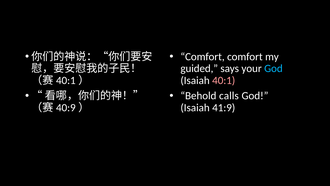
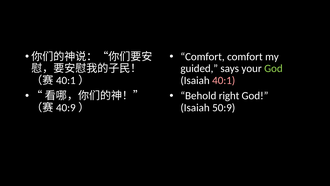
God colour: light blue -> light green (273, 68)
calls: calls -> right (229, 96)
41:9: 41:9 -> 50:9 (224, 108)
